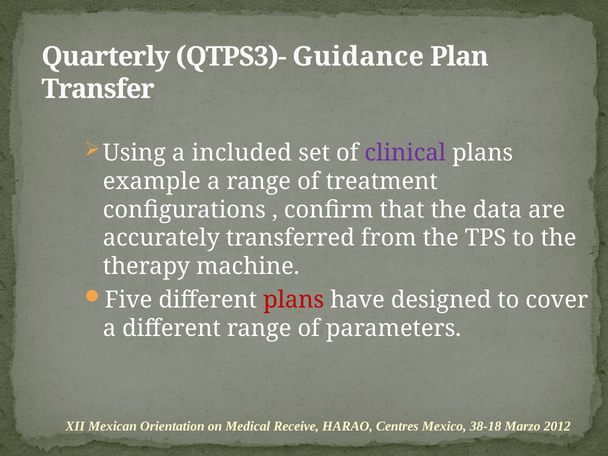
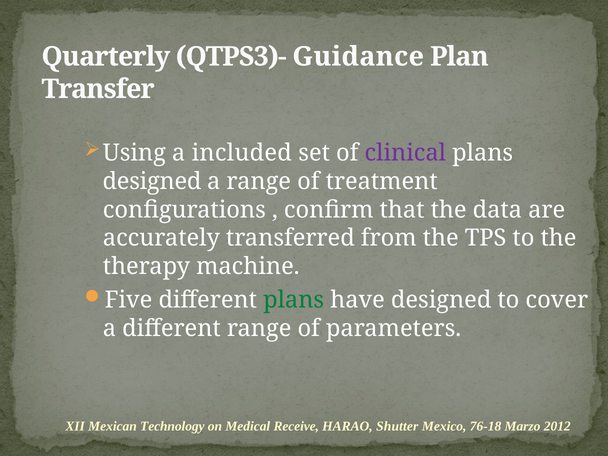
example: example -> designed (152, 181)
plans colour: red -> green (294, 300)
Orientation: Orientation -> Technology (172, 426)
Centres: Centres -> Shutter (397, 426)
38-18: 38-18 -> 76-18 (486, 426)
